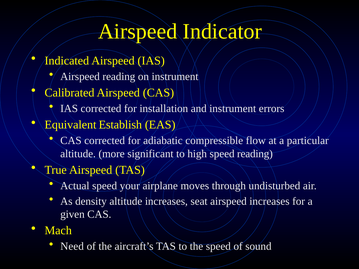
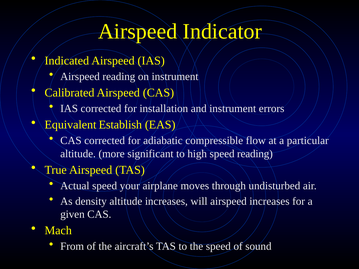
seat: seat -> will (199, 201)
Need: Need -> From (72, 247)
